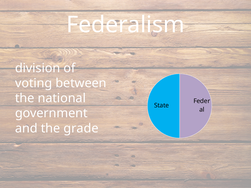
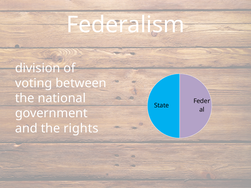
grade: grade -> rights (81, 128)
